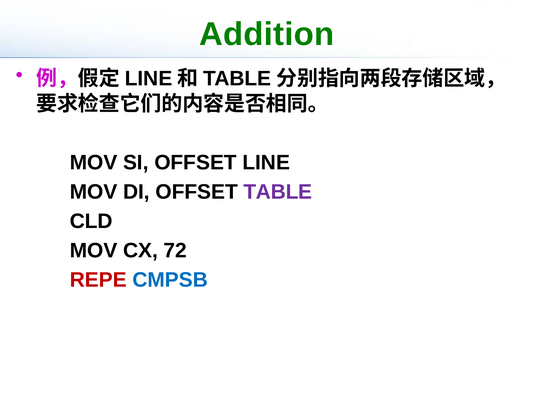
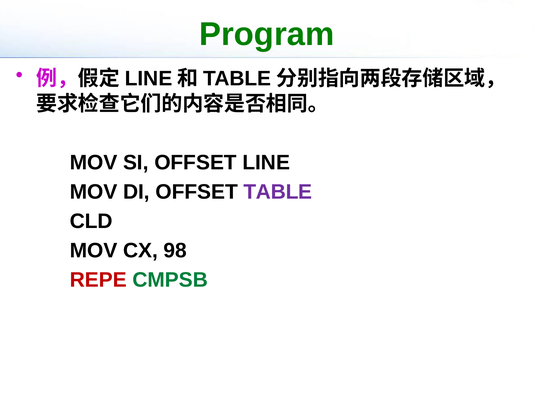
Addition: Addition -> Program (267, 34)
72: 72 -> 98 (175, 250)
CMPSB colour: blue -> green (170, 280)
